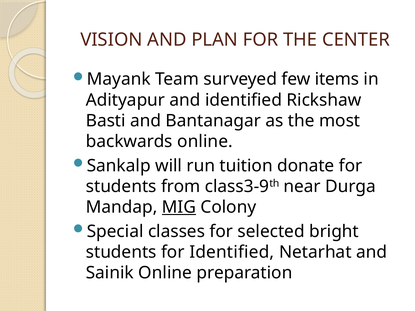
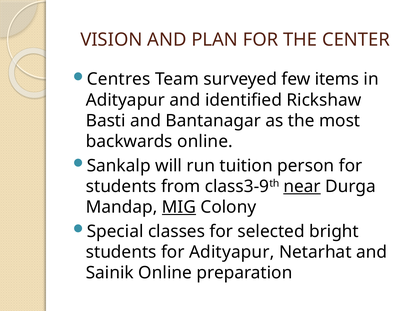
Mayank: Mayank -> Centres (119, 79)
donate: donate -> person (306, 166)
near underline: none -> present (302, 187)
for Identified: Identified -> Adityapur (232, 252)
